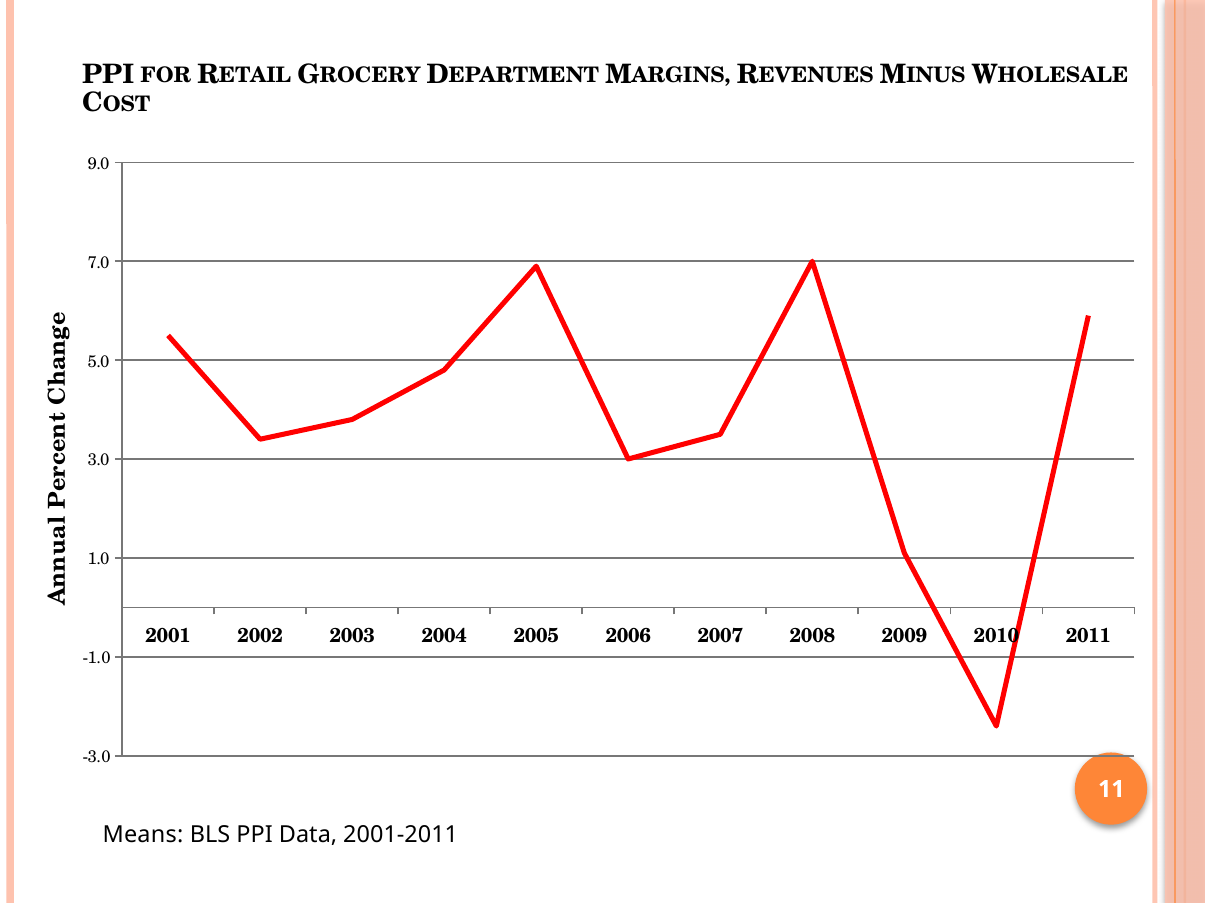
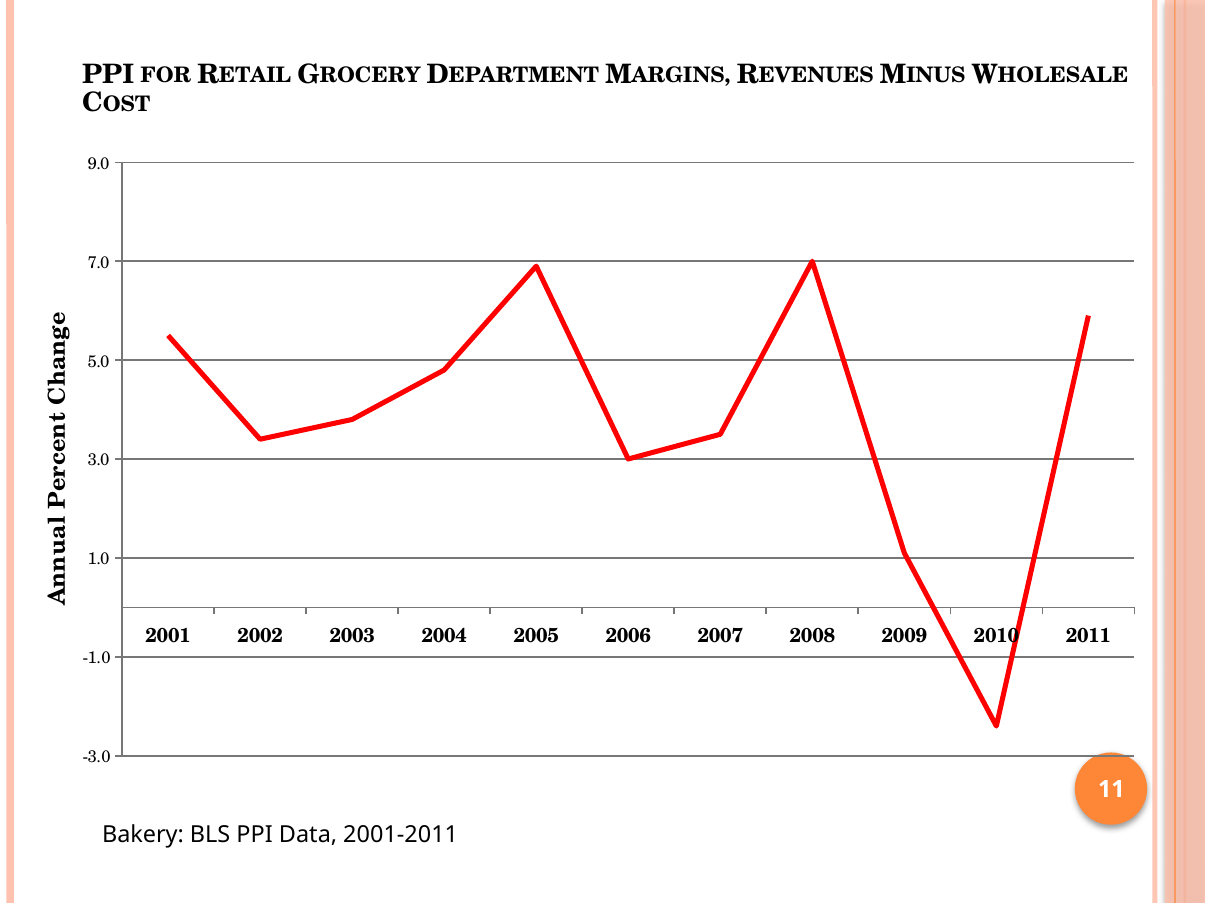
Means: Means -> Bakery (143, 835)
